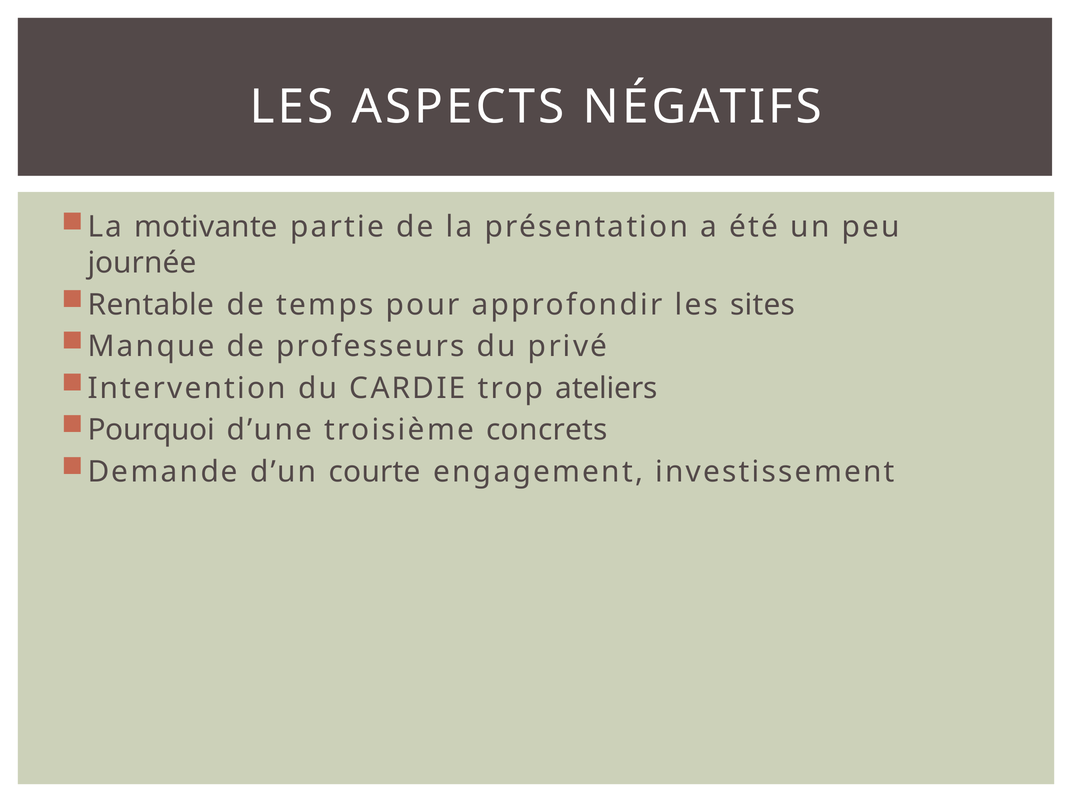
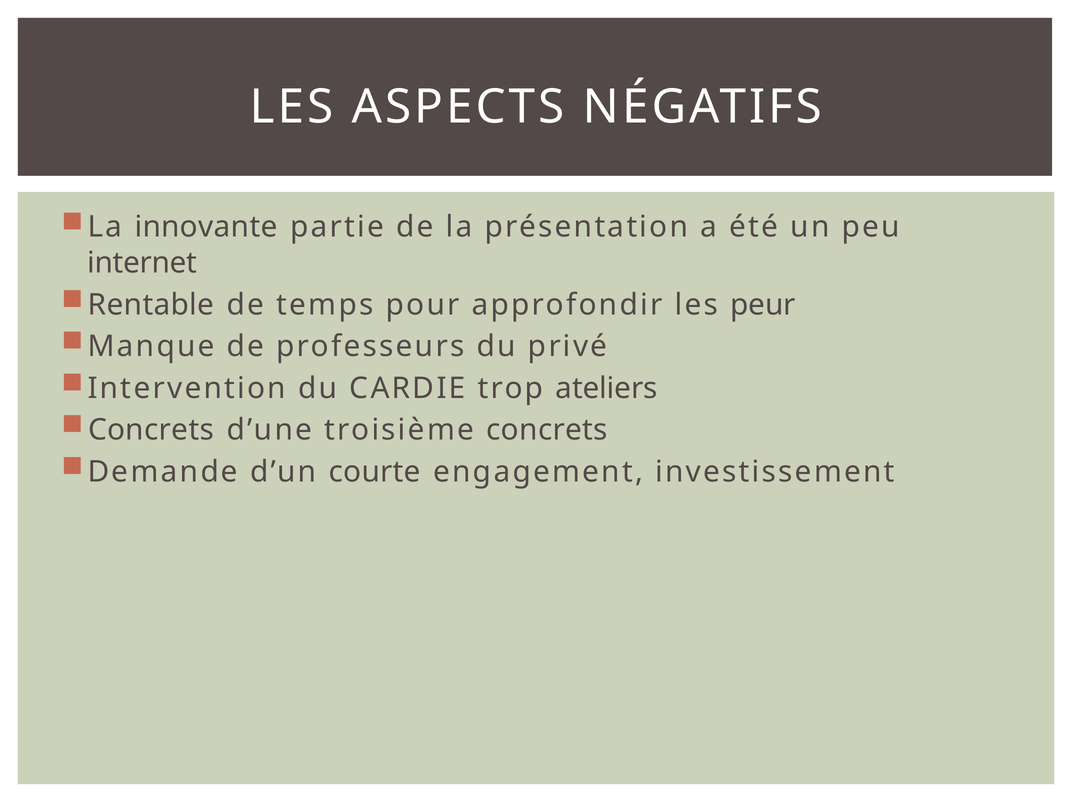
motivante: motivante -> innovante (206, 227)
journée: journée -> internet (142, 263)
sites: sites -> peur (763, 305)
Pourquoi: Pourquoi -> Concrets (151, 430)
